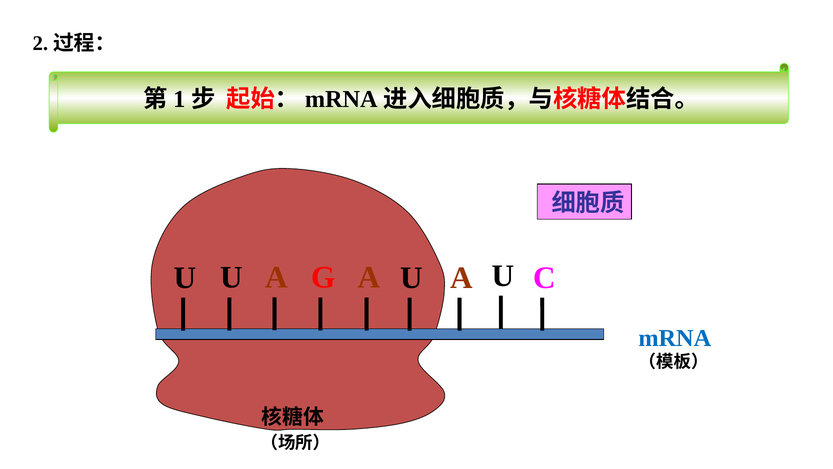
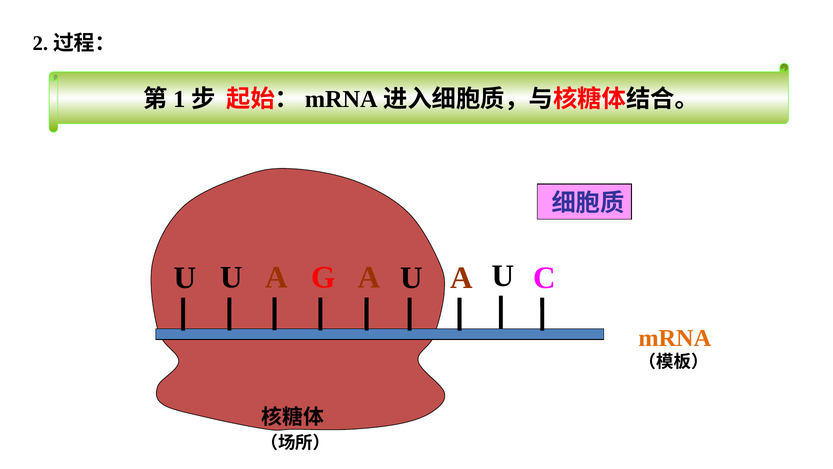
mRNA colour: blue -> orange (675, 338)
